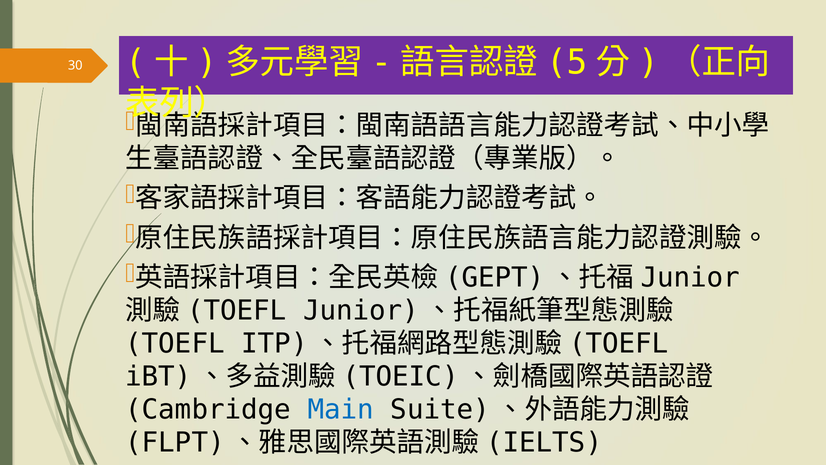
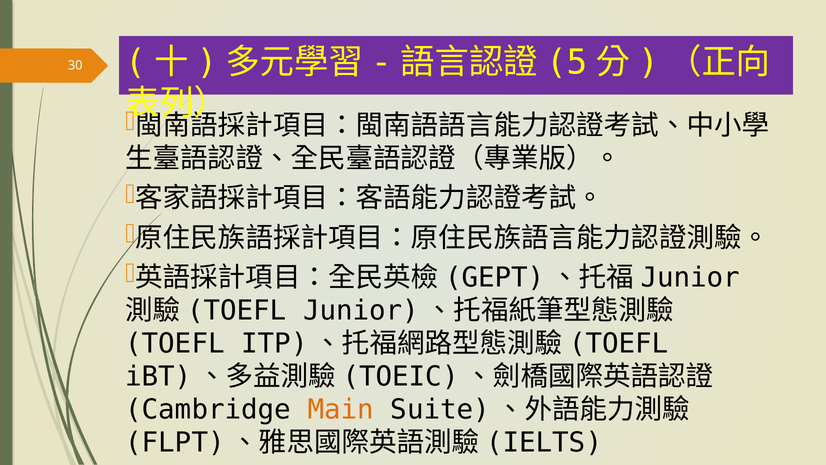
Main colour: blue -> orange (341, 409)
